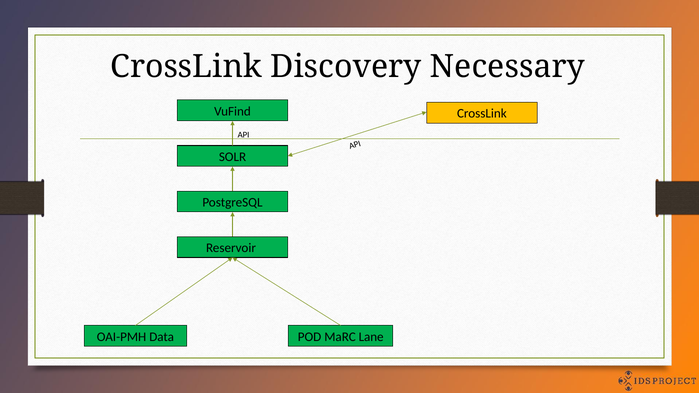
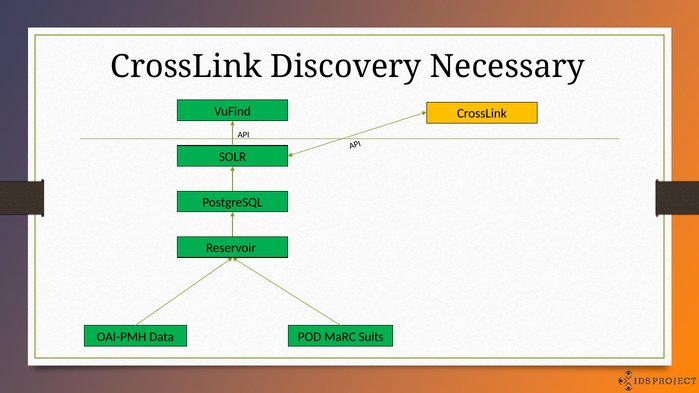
Lane: Lane -> Suits (371, 337)
